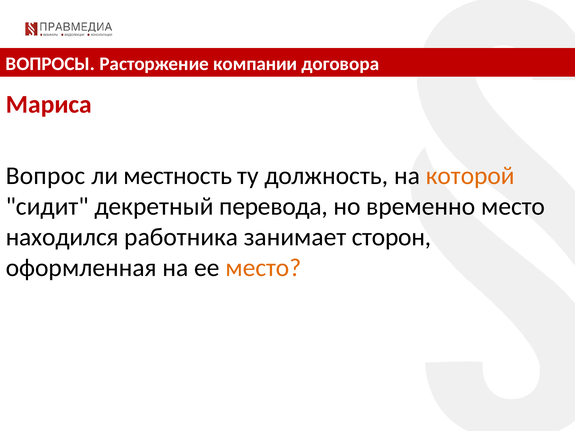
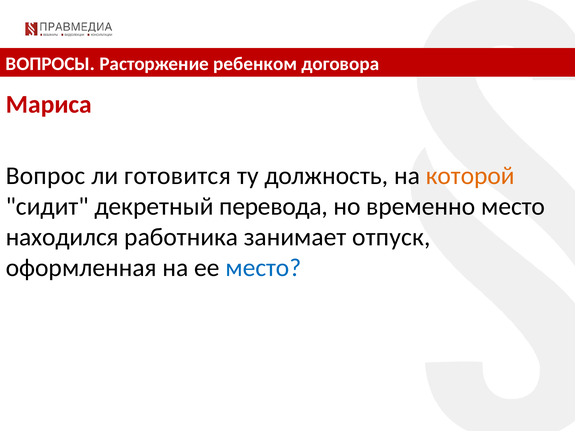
компании: компании -> ребенком (255, 64)
местность: местность -> готовится (178, 176)
сторон: сторон -> отпуск (391, 237)
место colour: orange -> blue (263, 268)
